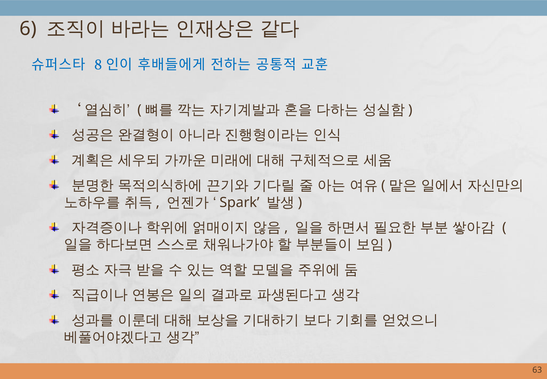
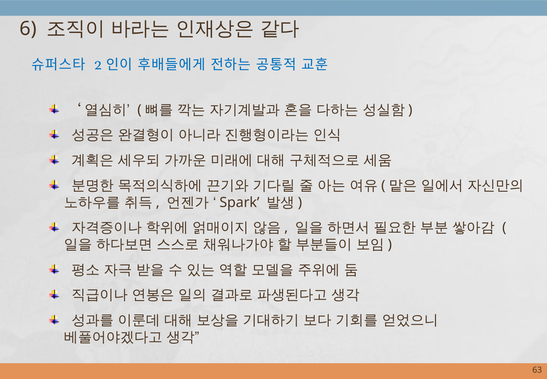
8: 8 -> 2 (98, 65)
